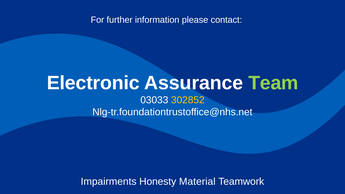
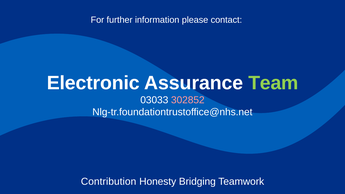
302852 colour: yellow -> pink (188, 100)
Impairments: Impairments -> Contribution (109, 182)
Material: Material -> Bridging (197, 182)
